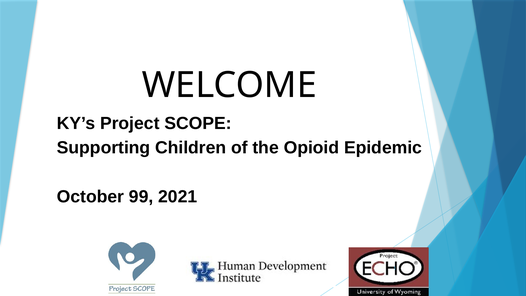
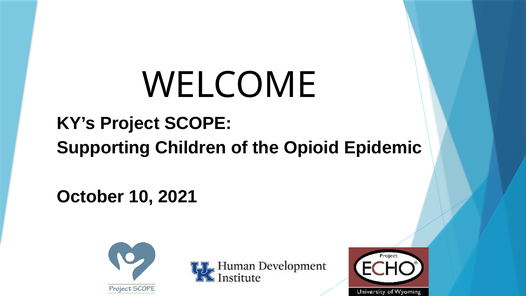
99: 99 -> 10 (141, 196)
